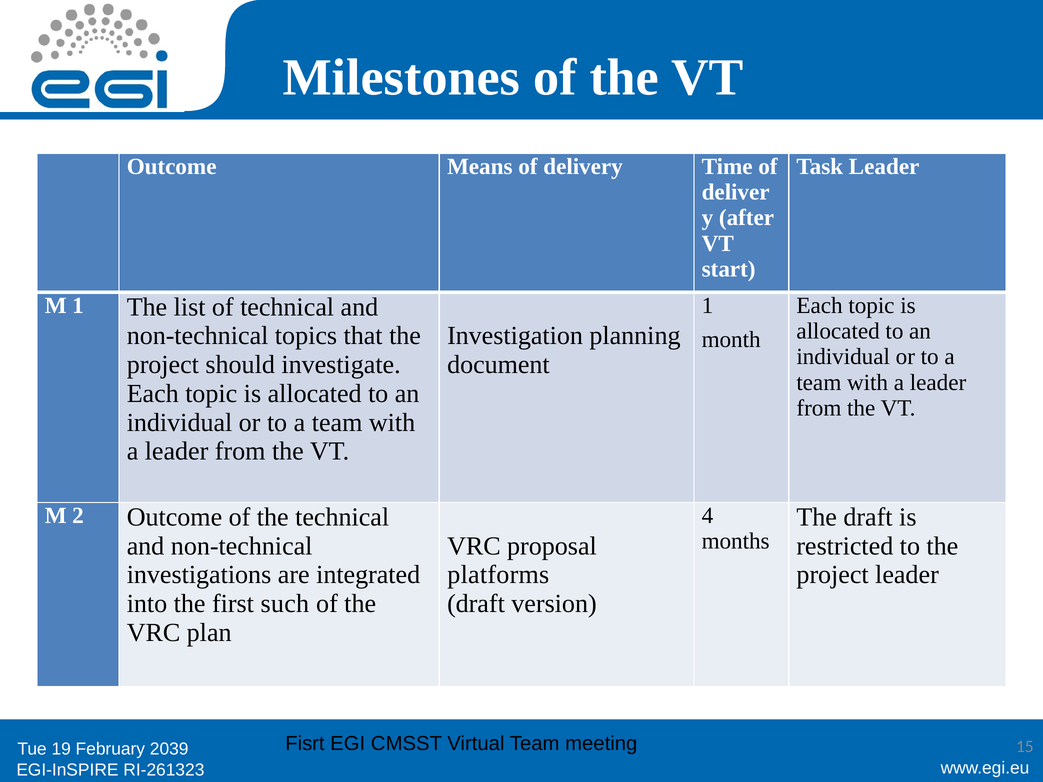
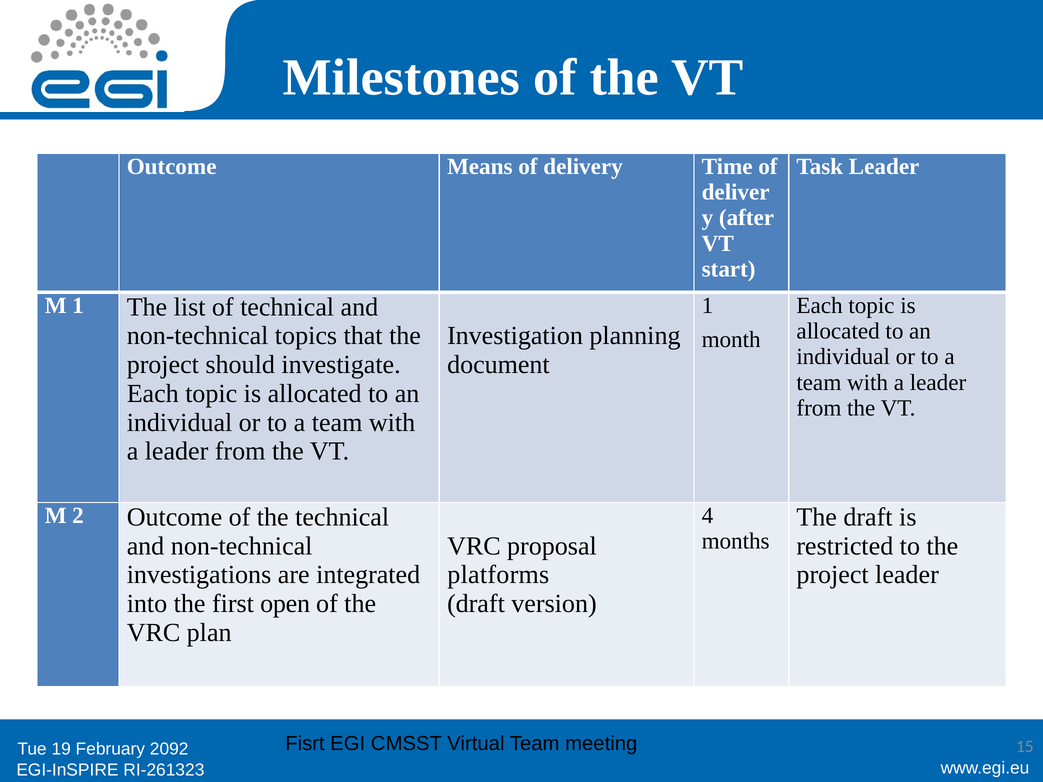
such: such -> open (285, 604)
2039: 2039 -> 2092 (169, 749)
